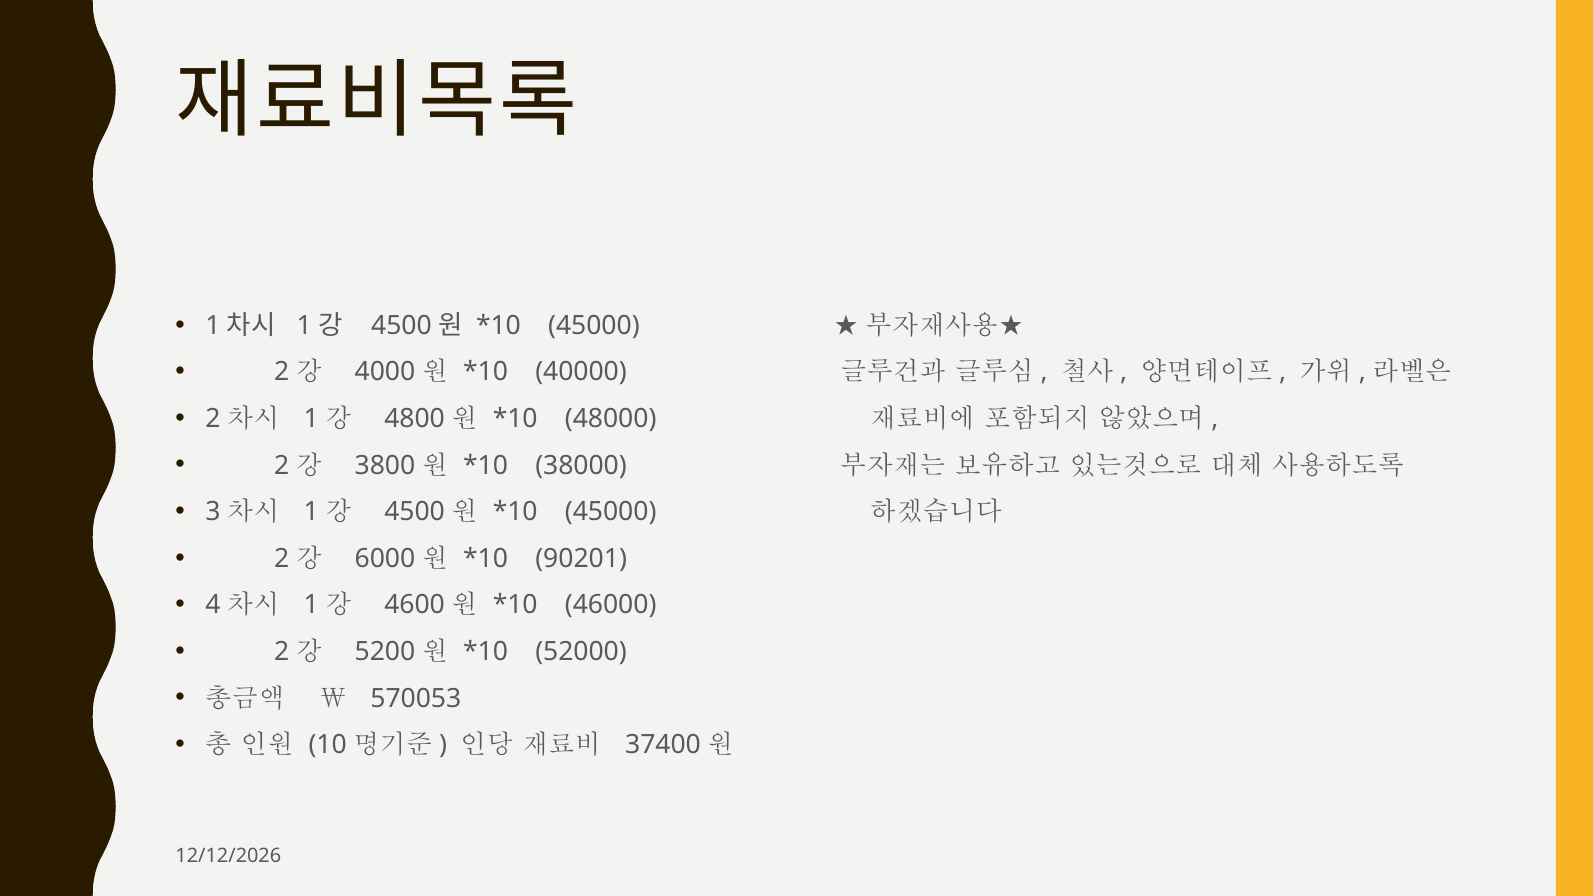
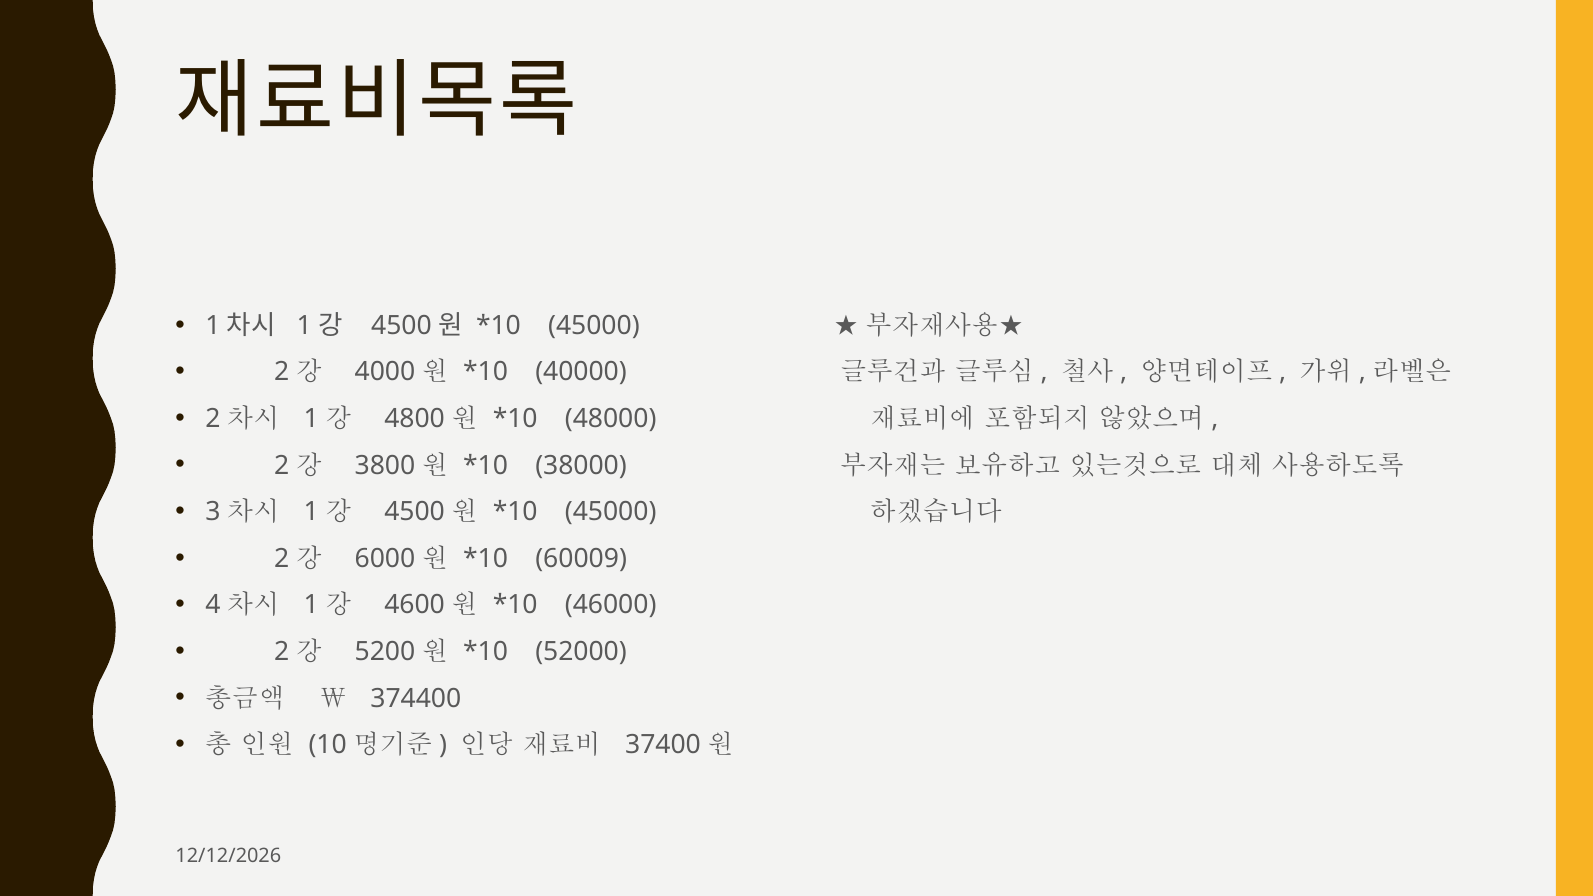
90201: 90201 -> 60009 (581, 559)
570053: 570053 -> 374400 (416, 698)
